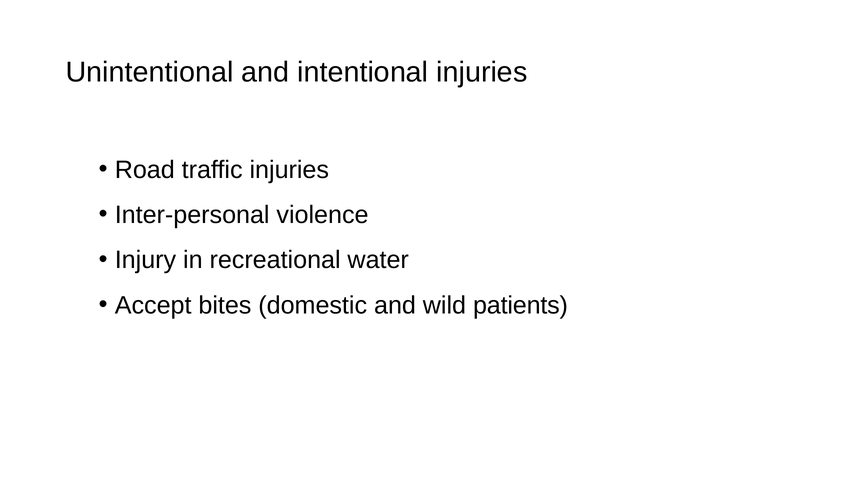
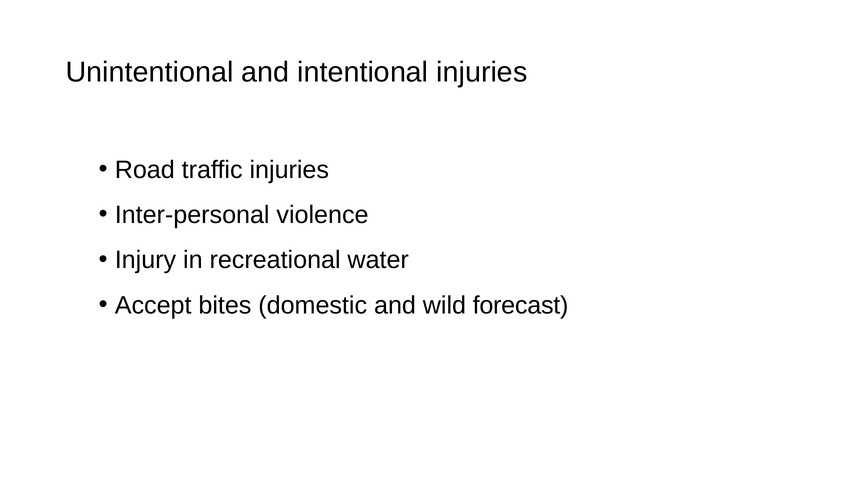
patients: patients -> forecast (521, 305)
